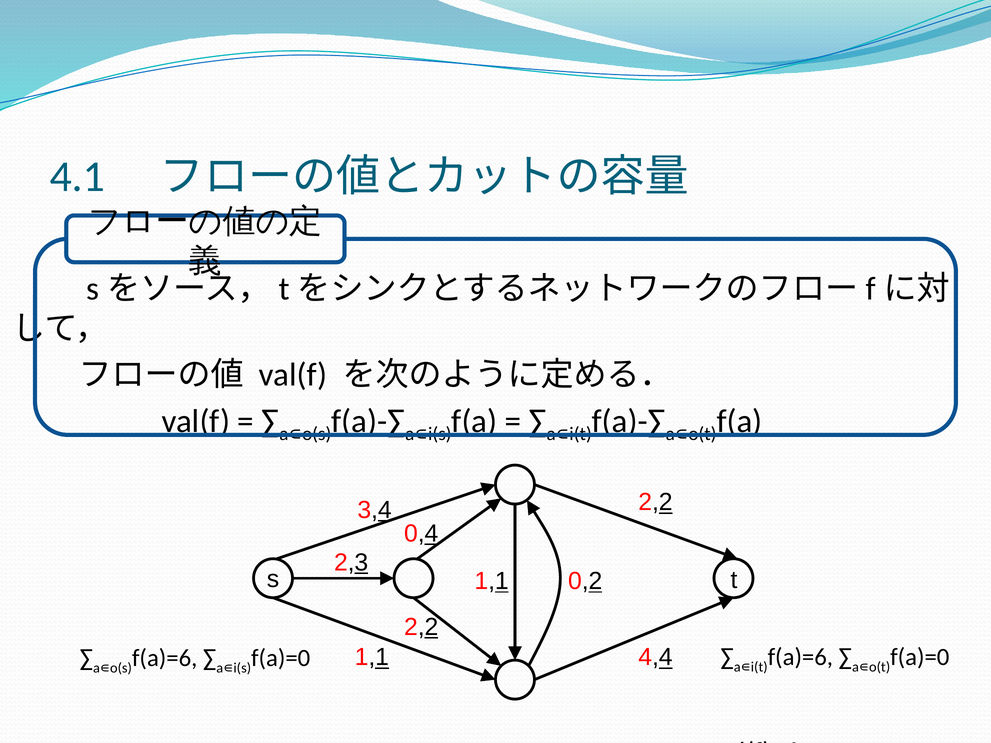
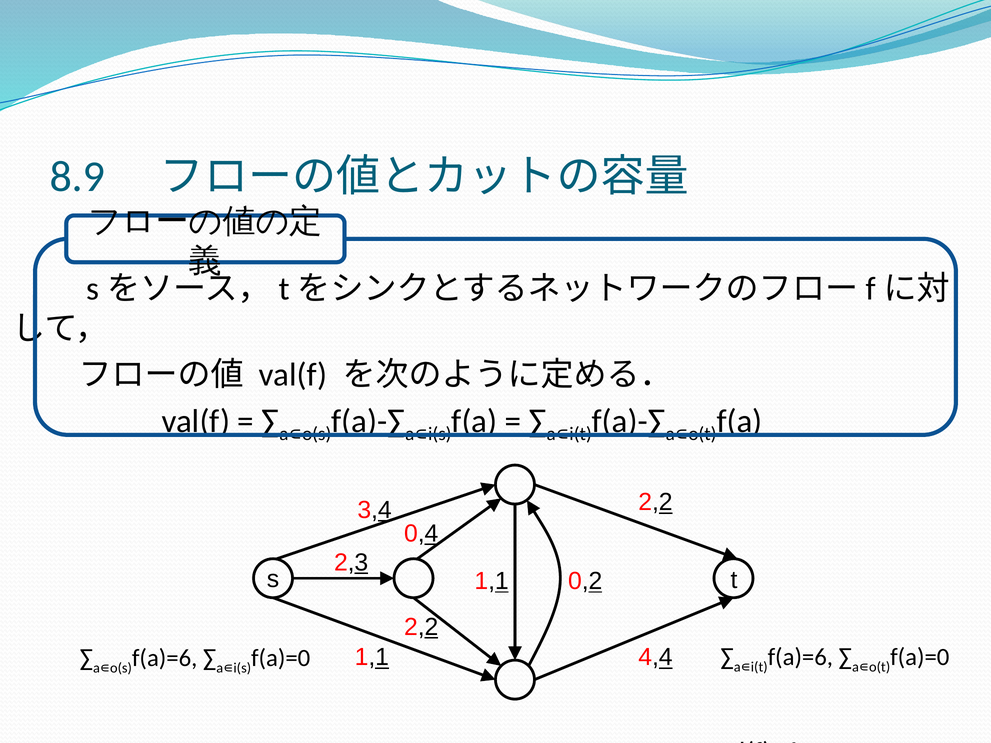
4.1: 4.1 -> 8.9 (77, 177)
